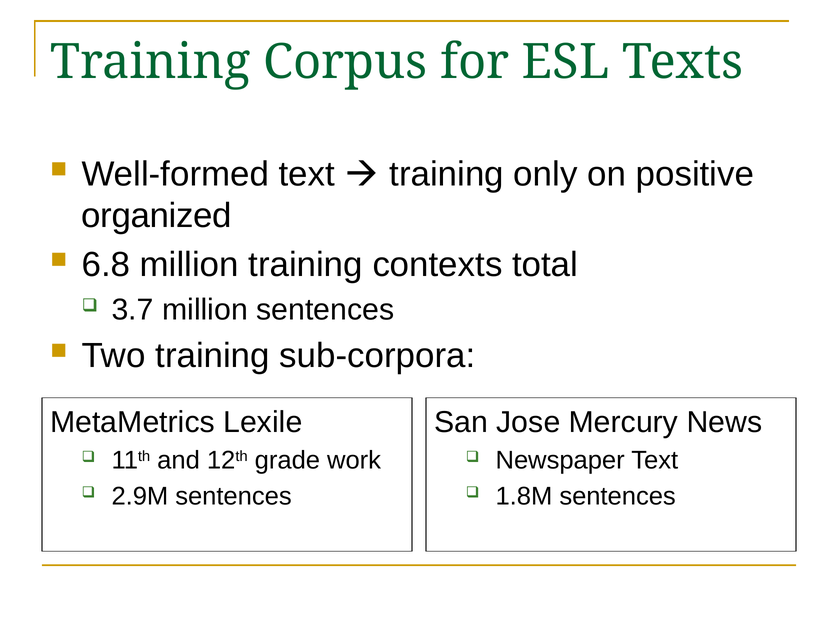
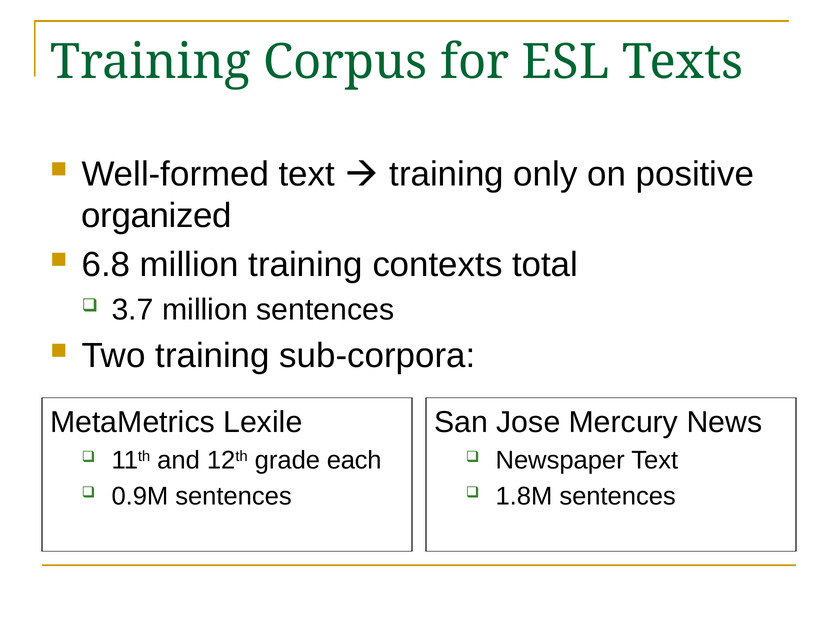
work: work -> each (354, 461)
2.9M: 2.9M -> 0.9M (140, 497)
